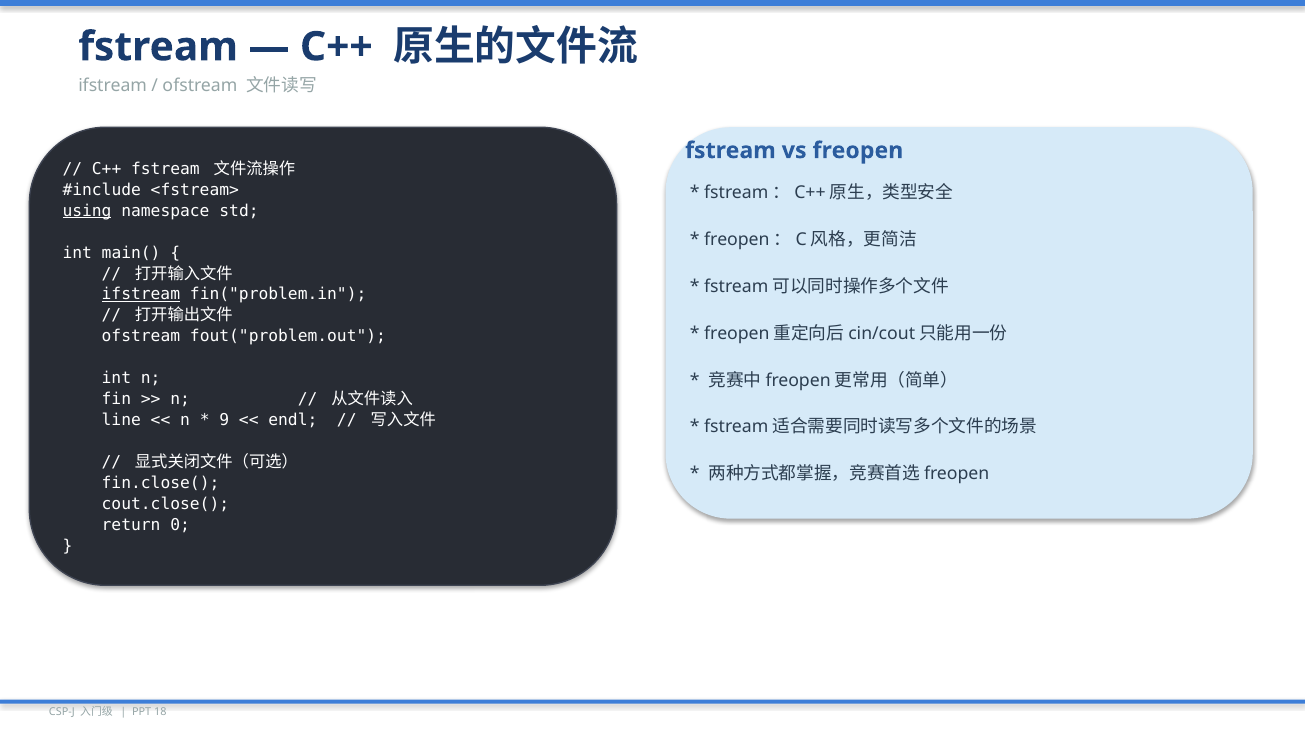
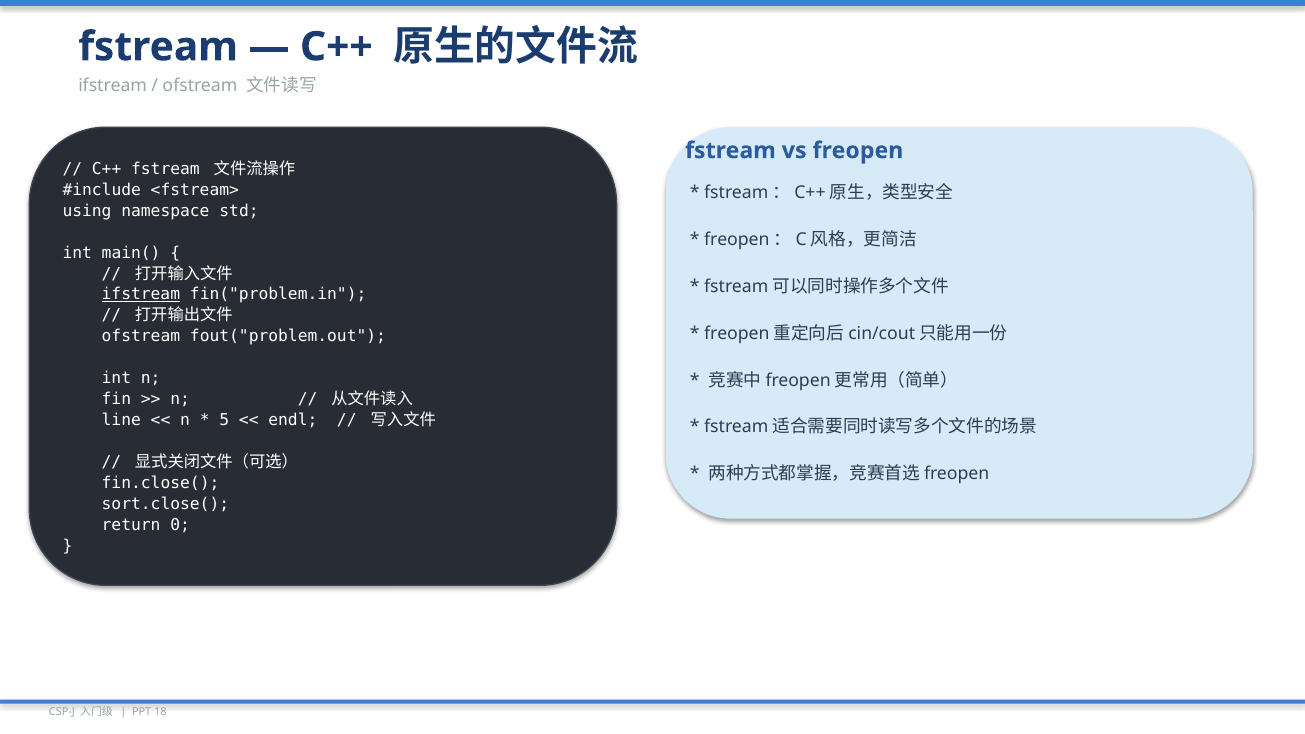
using underline: present -> none (87, 211)
9: 9 -> 5 (224, 420)
cout.close(: cout.close( -> sort.close( (165, 504)
